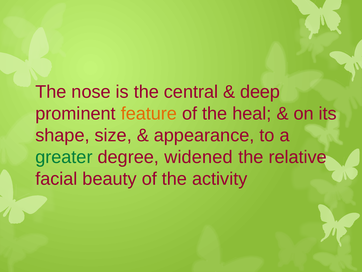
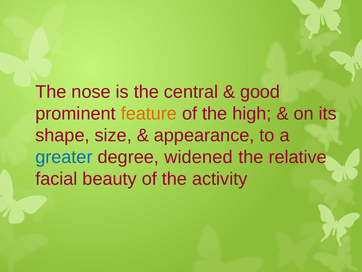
deep: deep -> good (260, 92)
heal: heal -> high (252, 113)
greater colour: green -> blue (64, 157)
